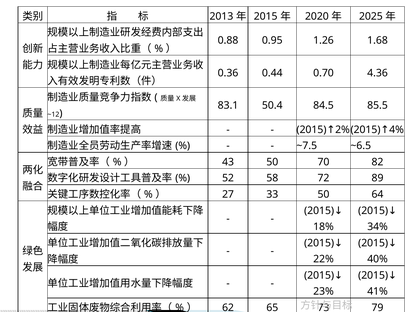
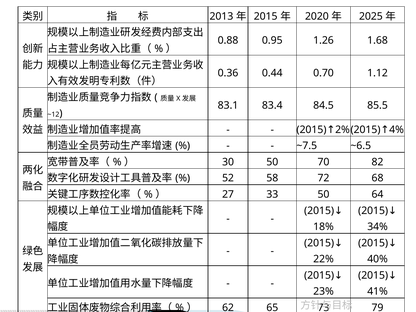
4.36: 4.36 -> 1.12 (378, 73)
50.4: 50.4 -> 83.4 (272, 105)
43: 43 -> 30 (228, 162)
89: 89 -> 68 (378, 178)
